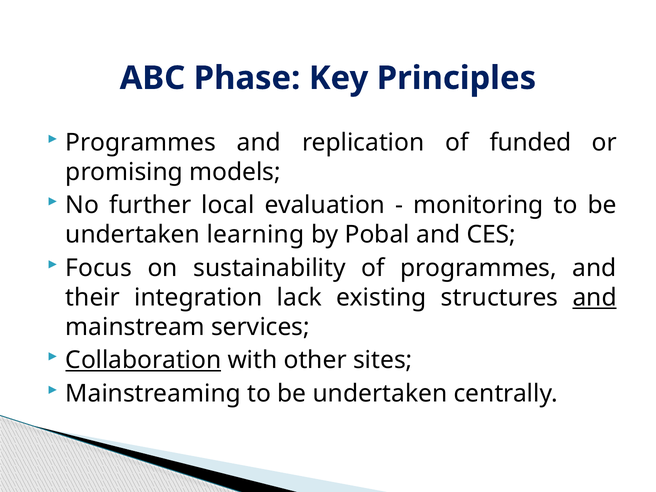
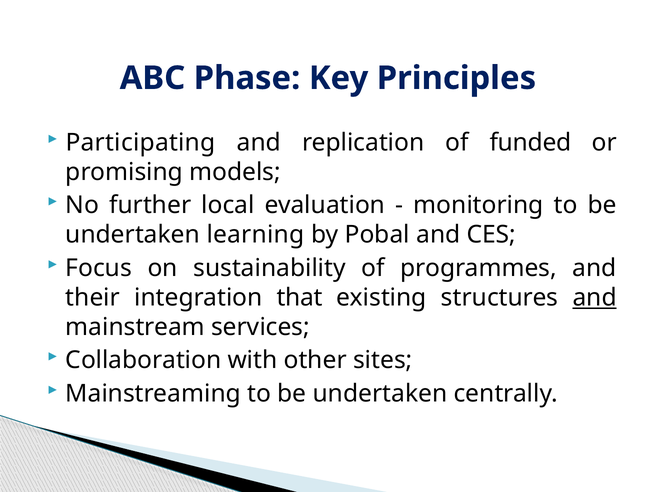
Programmes: Programmes -> Participating (141, 142)
lack: lack -> that (300, 298)
Collaboration underline: present -> none (143, 360)
